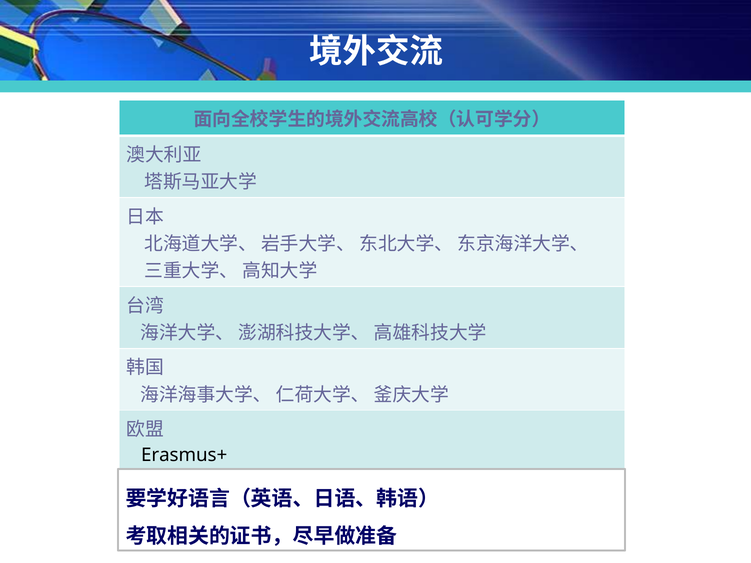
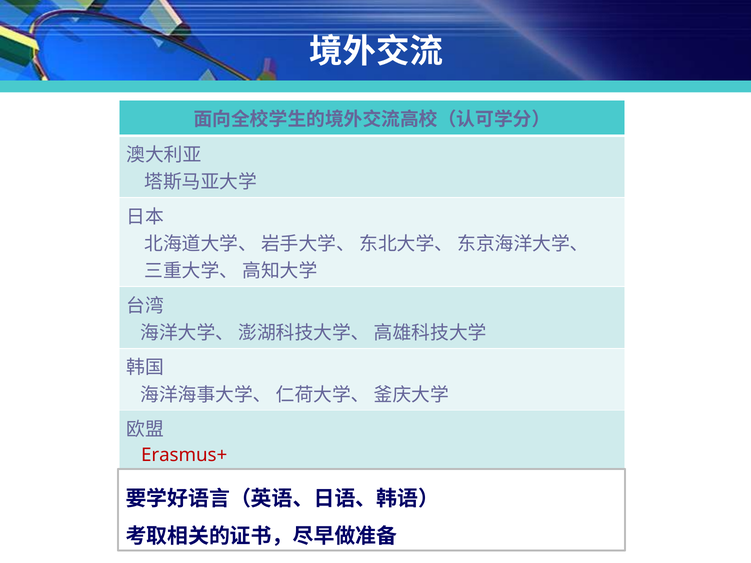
Erasmus+ colour: black -> red (184, 455)
